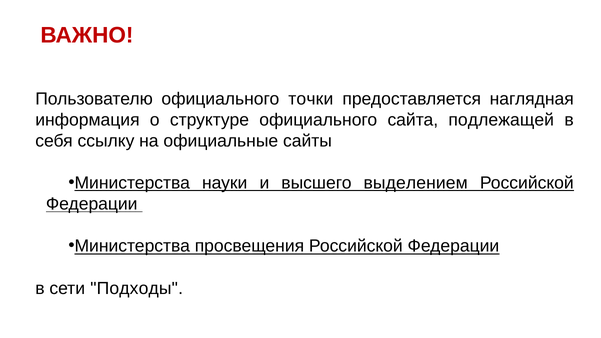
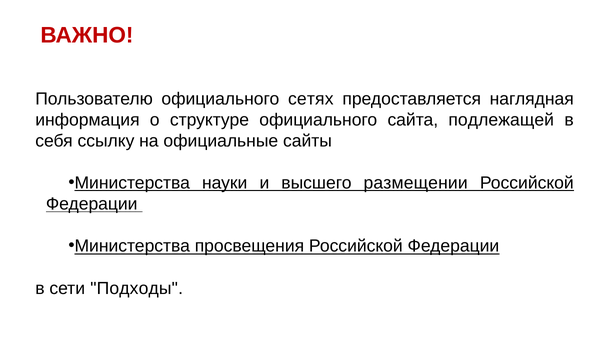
точки: точки -> сетях (311, 99)
выделением: выделением -> размещении (416, 183)
